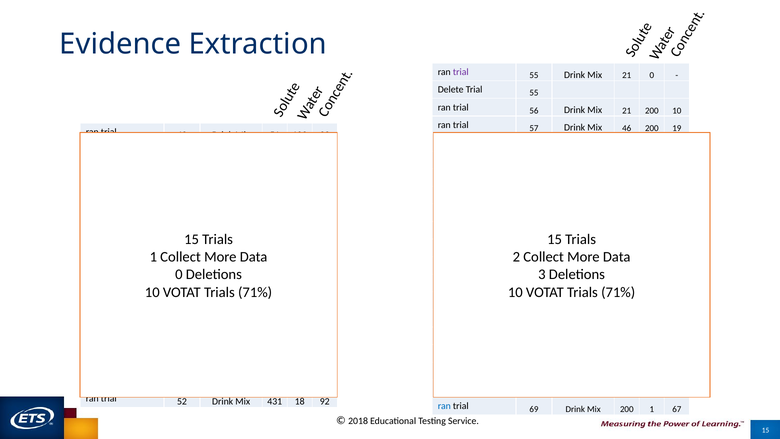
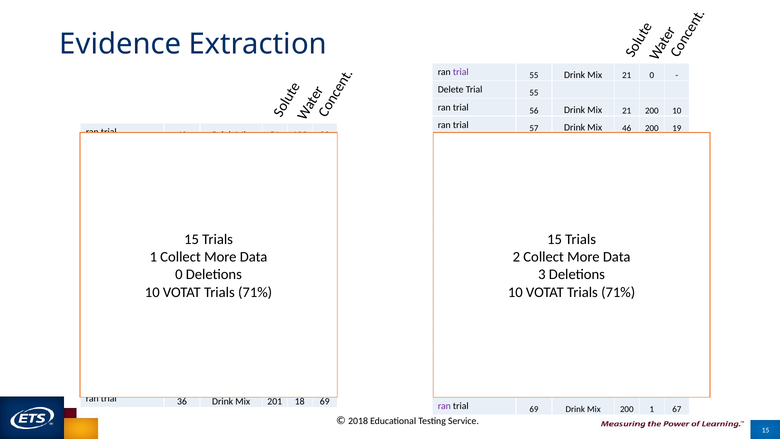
52: 52 -> 36 (182, 401)
431: 431 -> 201 (275, 401)
18 92: 92 -> 69 (325, 401)
ran colour: blue -> purple (444, 406)
